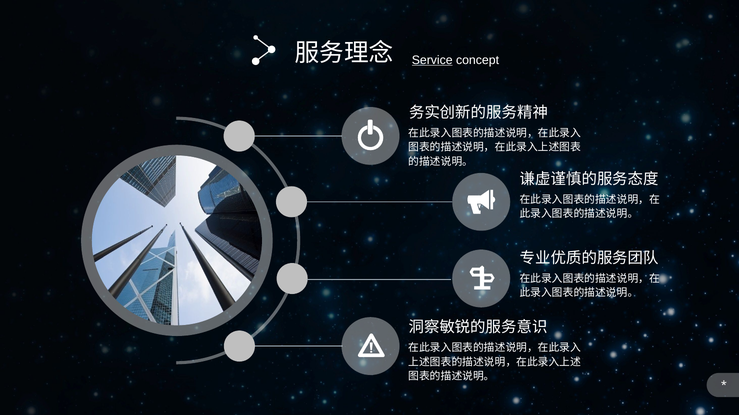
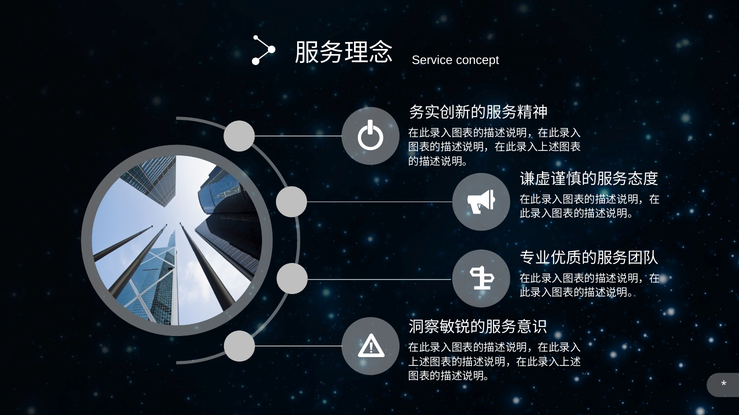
Service underline: present -> none (432, 60)
